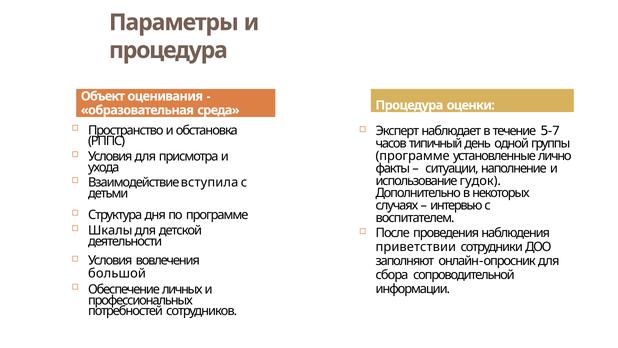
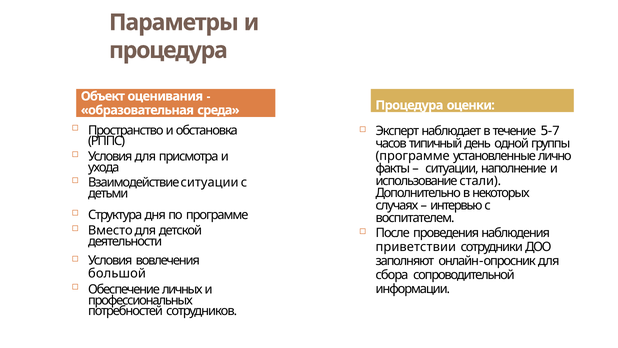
гудок: гудок -> стали (480, 181)
Взаимодействие вступила: вступила -> ситуации (210, 183)
Шкалы: Шкалы -> Вместо (110, 230)
